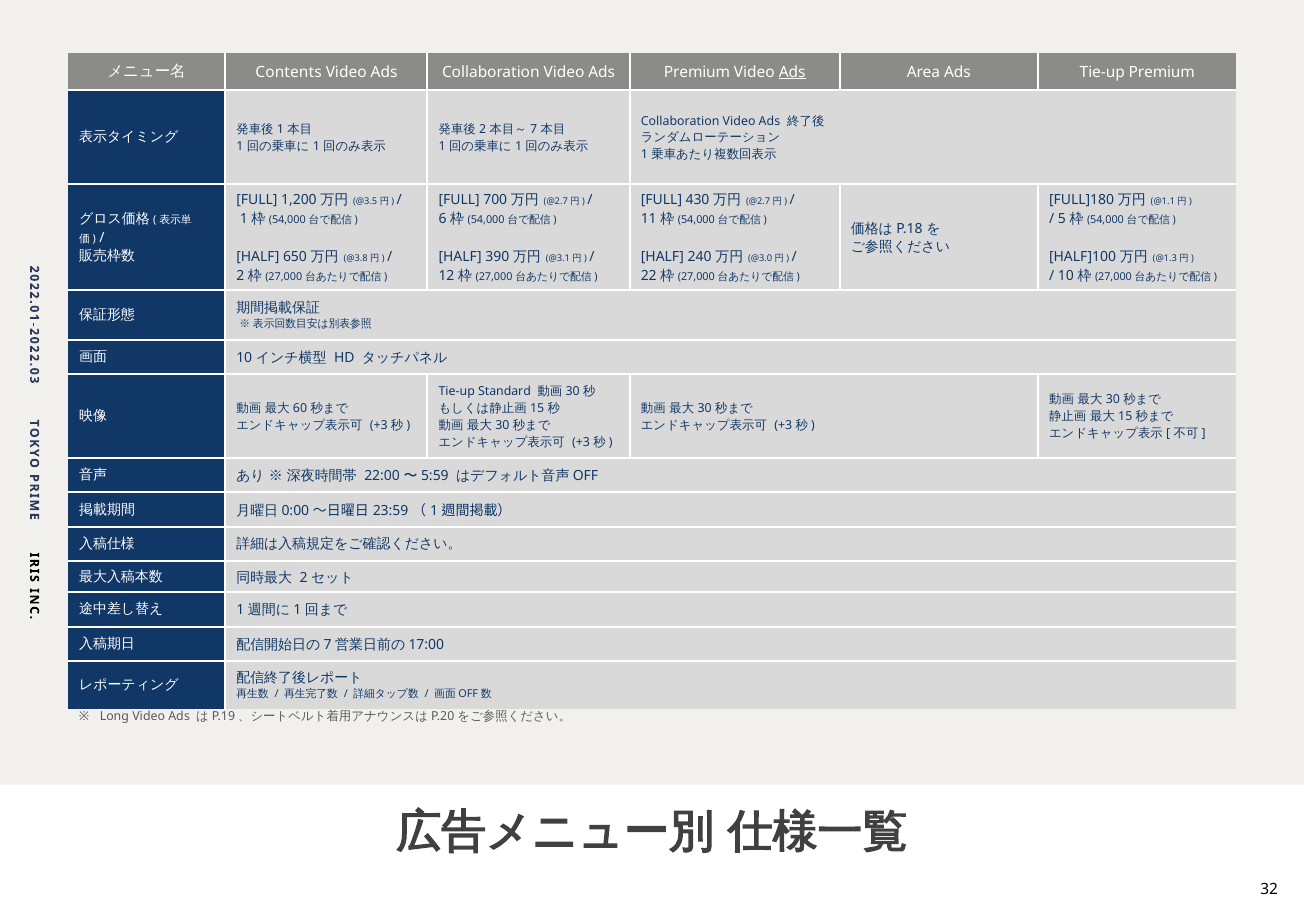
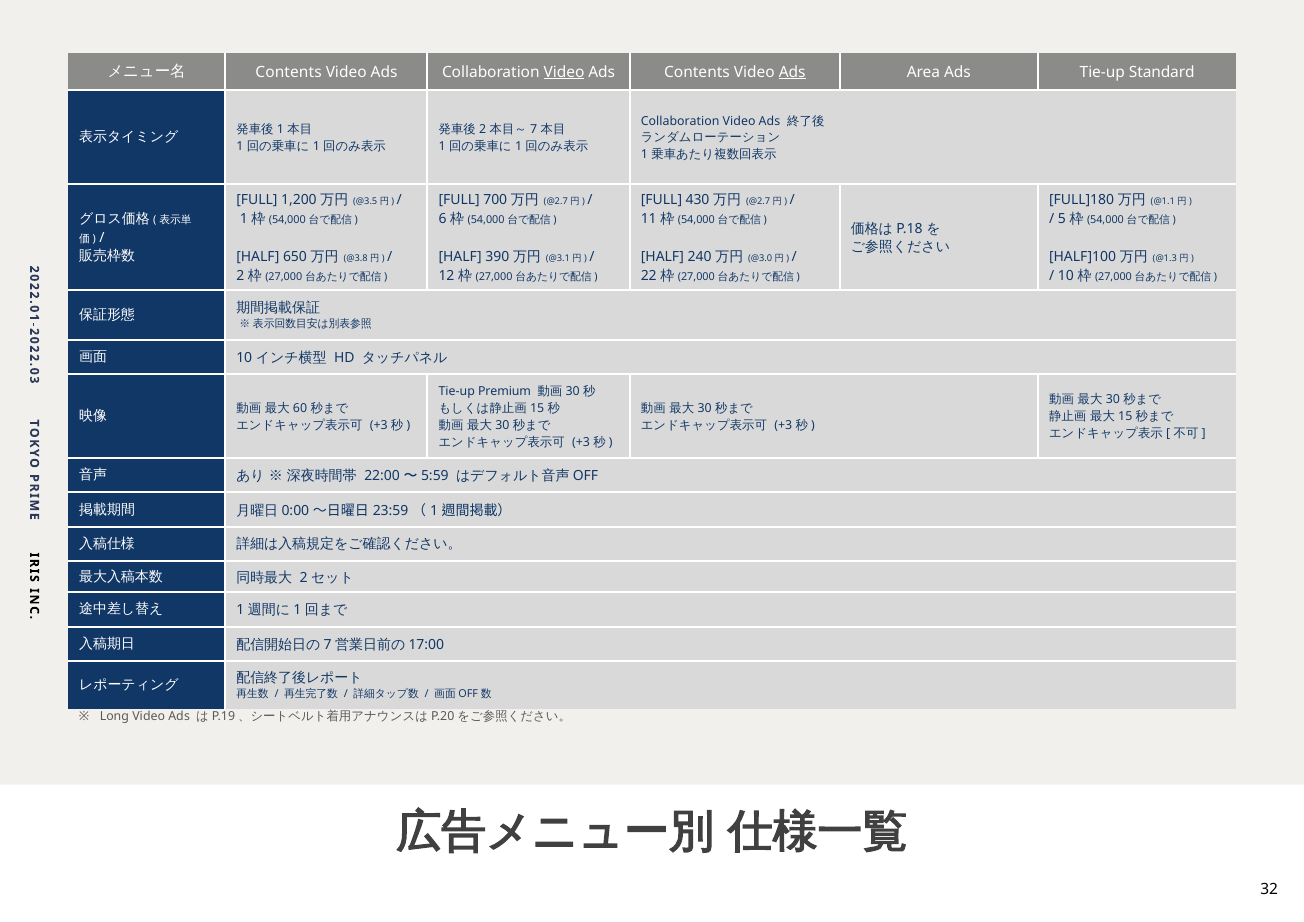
Video underline: none -> present (564, 72)
Ads Premium: Premium -> Contents (697, 72)
Tie-up Premium: Premium -> Standard (1162, 72)
Standard: Standard -> Premium (505, 391)
